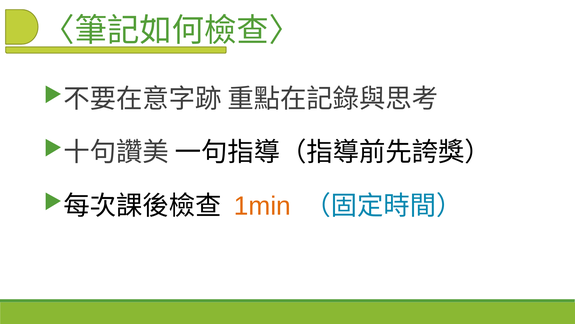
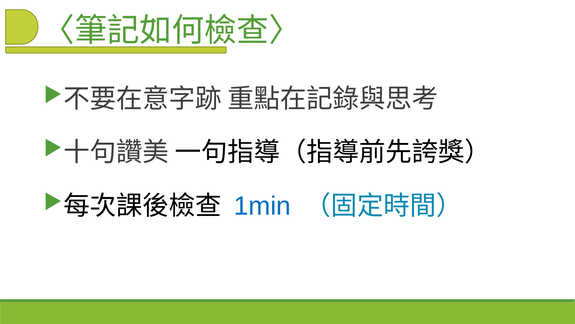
1min colour: orange -> blue (262, 206)
